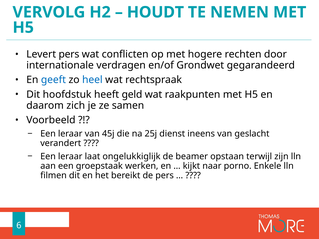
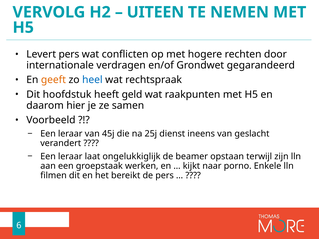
HOUDT: HOUDT -> UITEEN (155, 12)
geeft colour: blue -> orange (53, 80)
zich: zich -> hier (76, 106)
